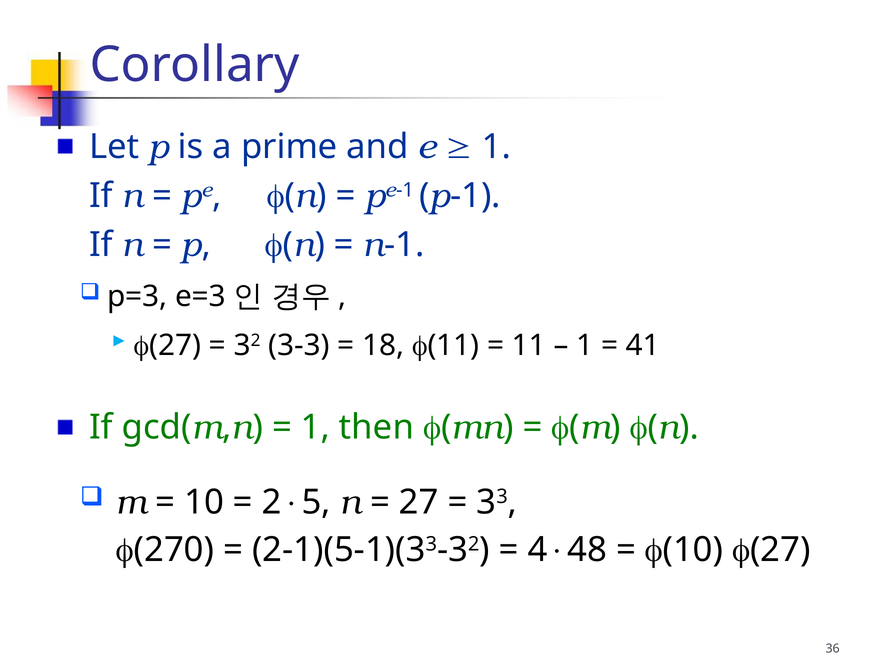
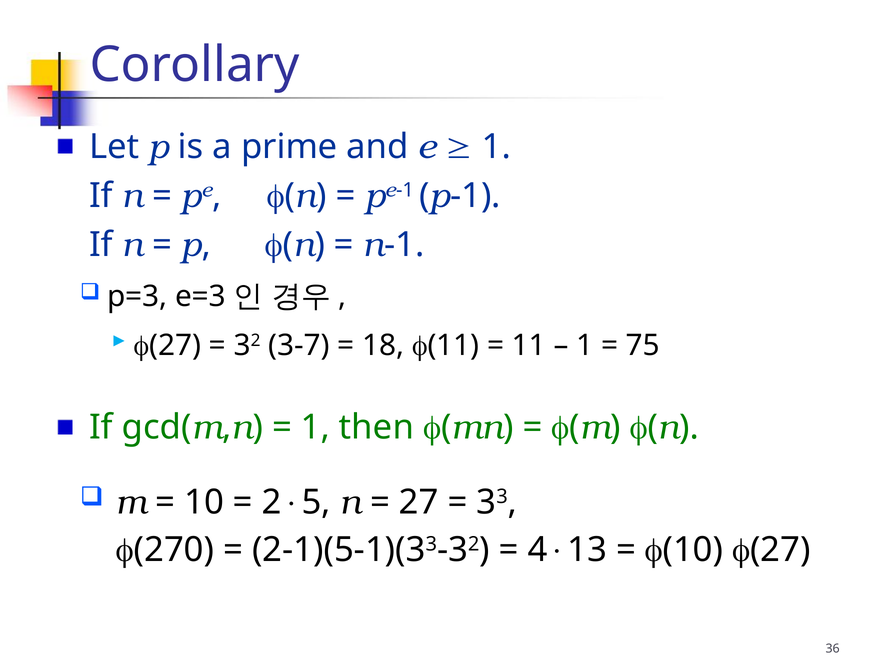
3-3: 3-3 -> 3-7 (299, 346)
41: 41 -> 75 (643, 346)
48: 48 -> 13 (587, 551)
